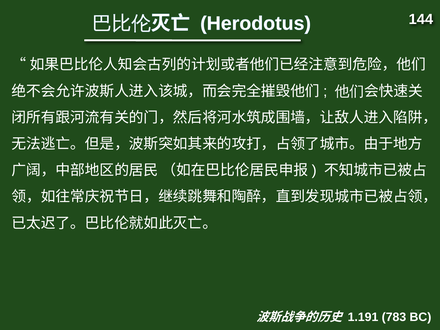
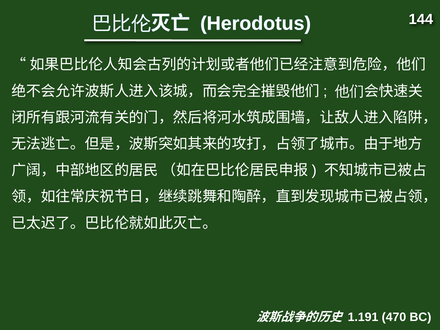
783: 783 -> 470 (394, 317)
